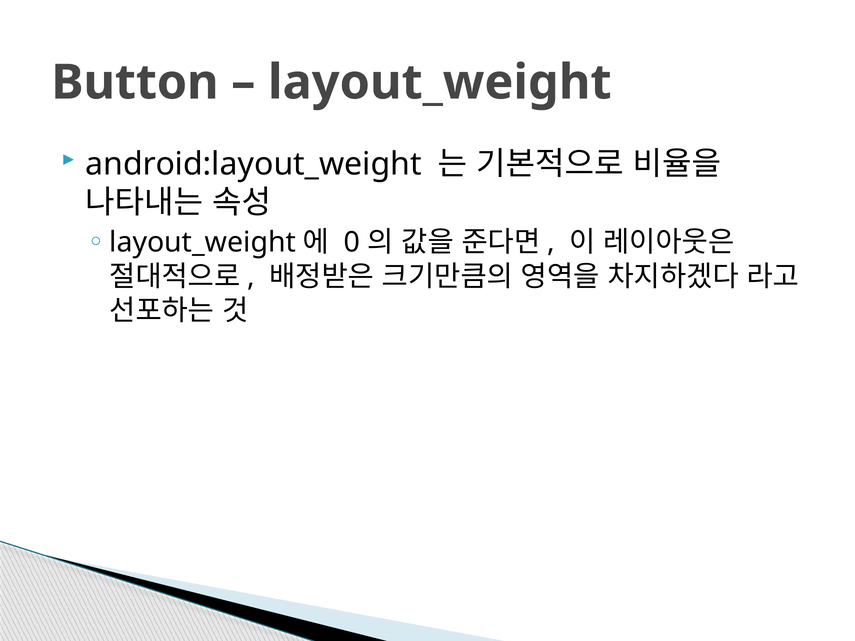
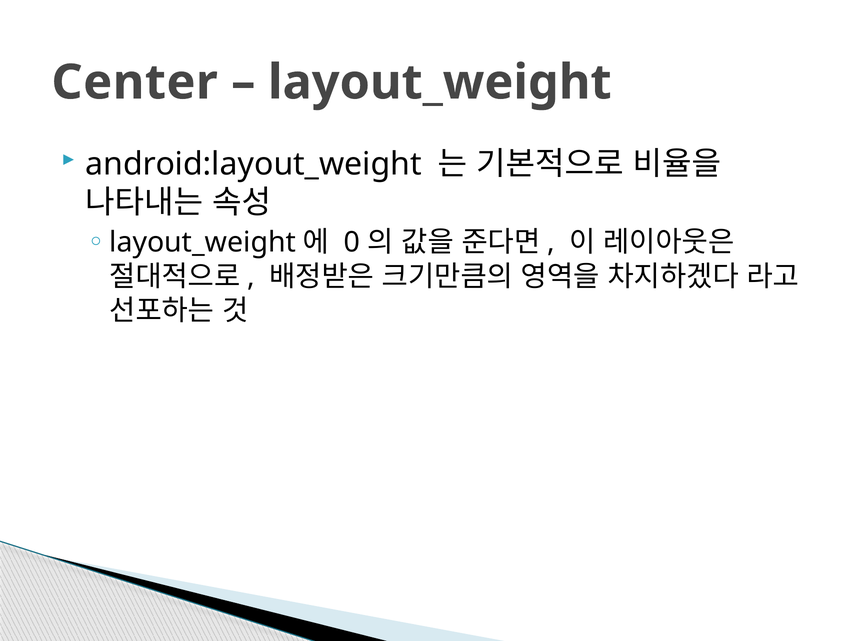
Button: Button -> Center (135, 82)
